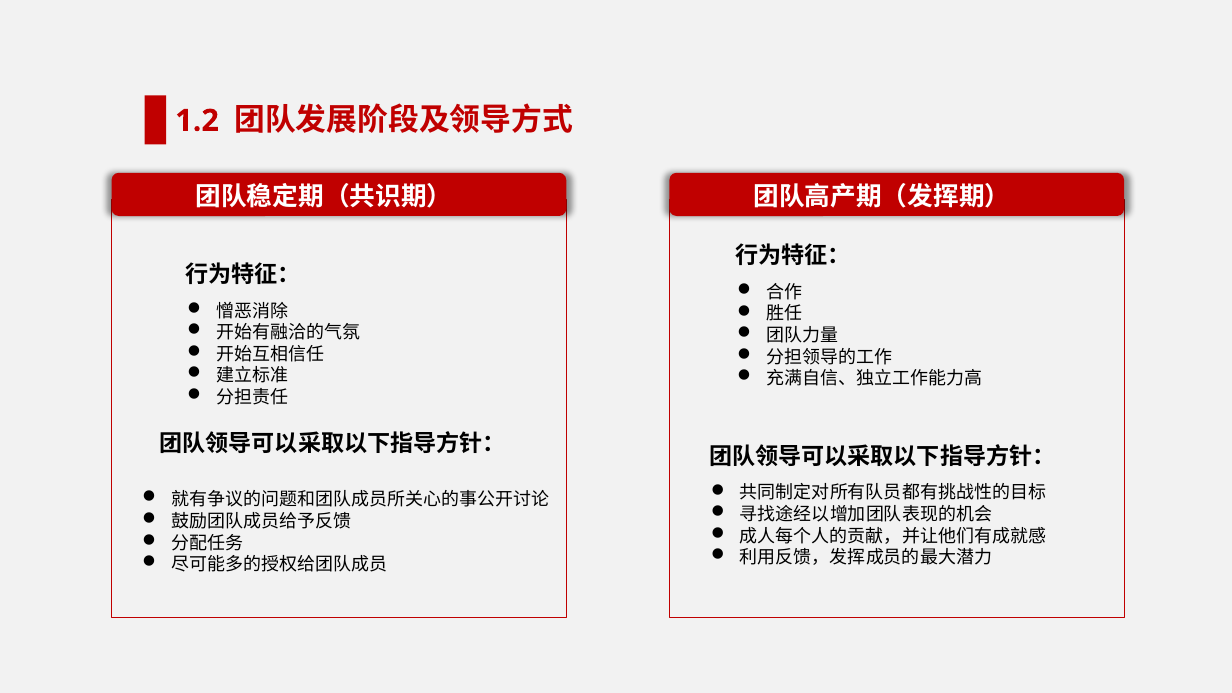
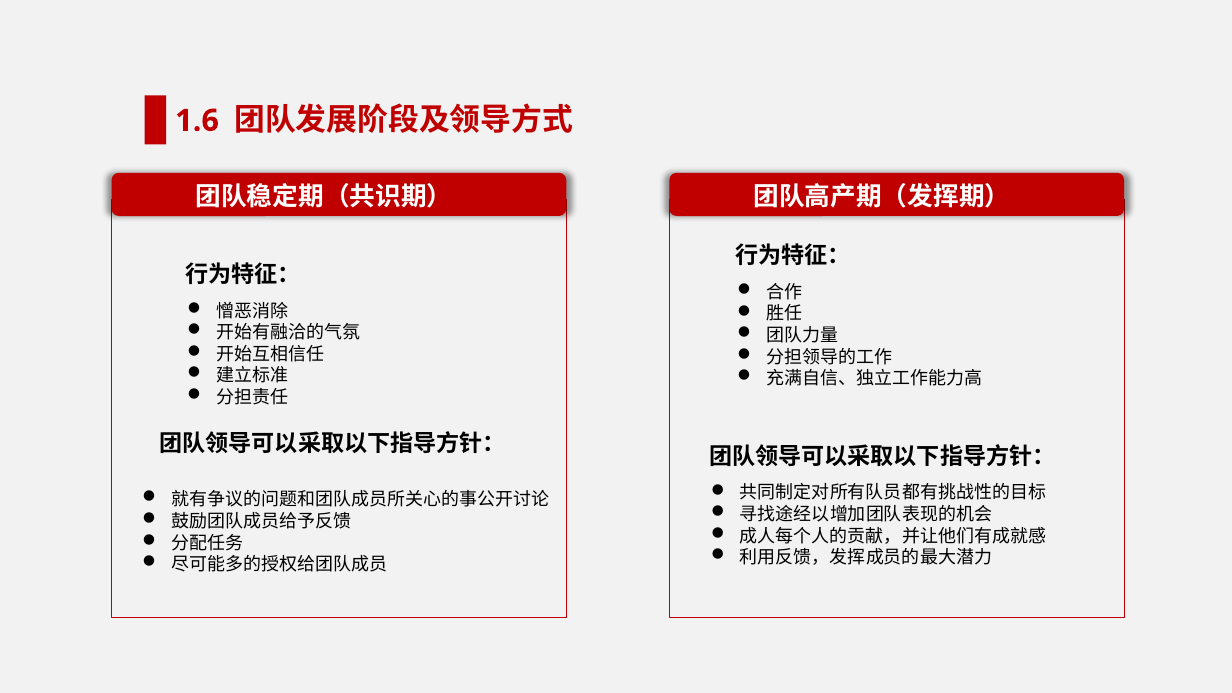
1.2: 1.2 -> 1.6 (197, 121)
